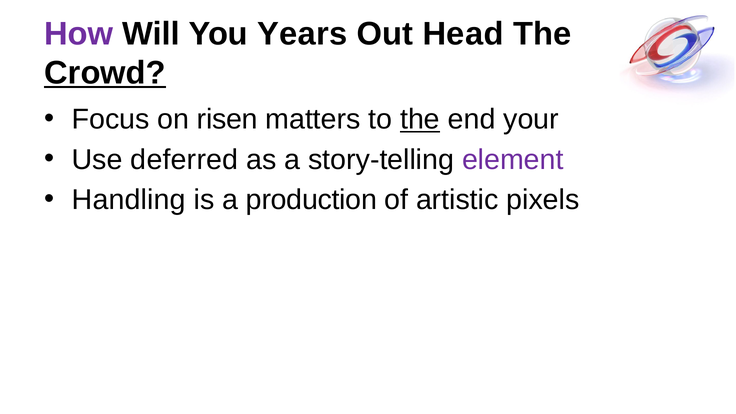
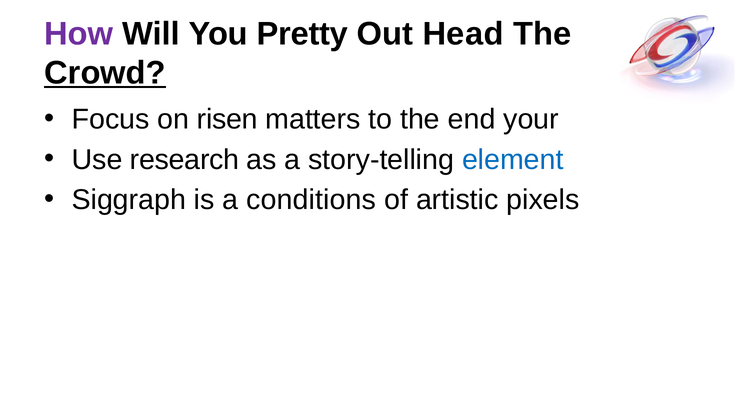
Years: Years -> Pretty (303, 34)
the underline: present -> none (420, 119)
deferred: deferred -> research (185, 160)
element colour: purple -> blue (513, 160)
Handling: Handling -> Siggraph (129, 200)
production: production -> conditions (311, 200)
